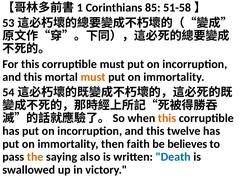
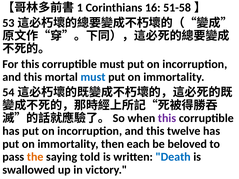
85: 85 -> 16 (153, 8)
must colour: orange -> blue (93, 77)
this colour: orange -> purple (167, 118)
faith: faith -> each (138, 144)
believes: believes -> beloved (187, 144)
also: also -> told (90, 157)
